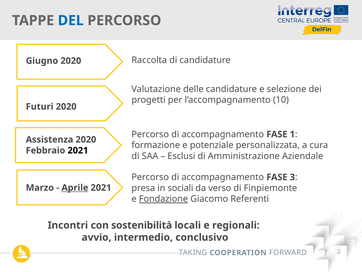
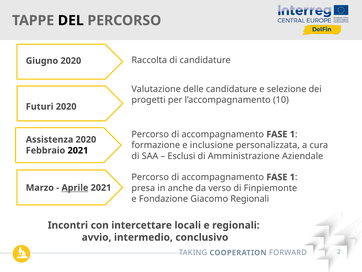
DEL colour: blue -> black (71, 20)
potenziale: potenziale -> inclusione (212, 145)
3: 3 -> 1 (292, 177)
sociali: sociali -> anche (180, 188)
Fondazione underline: present -> none (163, 199)
Giacomo Referenti: Referenti -> Regionali (250, 199)
sostenibilità: sostenibilità -> intercettare (142, 225)
